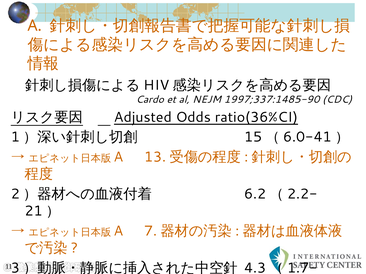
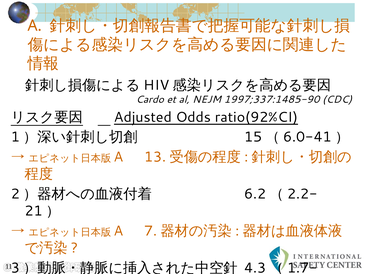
ratio(36%CI: ratio(36%CI -> ratio(92%CI (256, 117)
